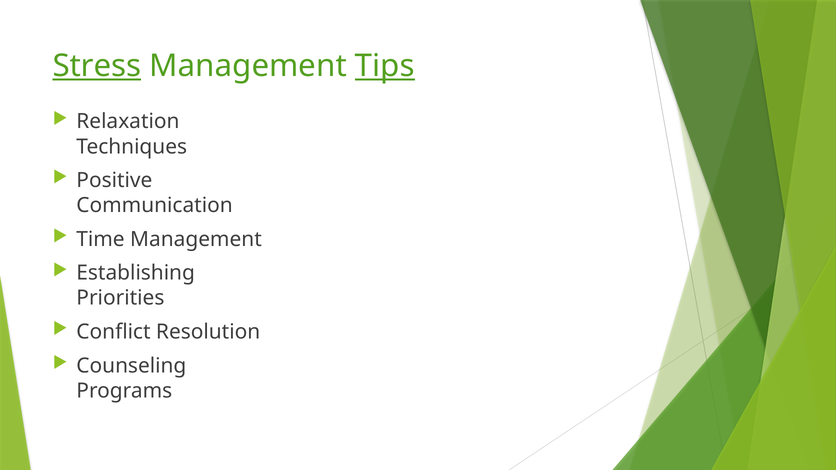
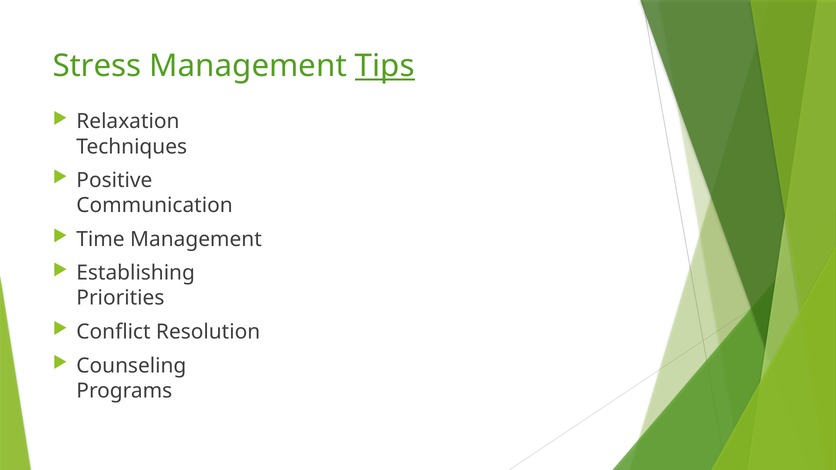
Stress underline: present -> none (97, 66)
